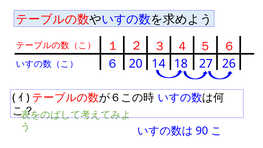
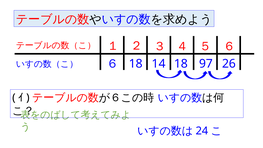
６ 20: 20 -> 18 (136, 64)
27: 27 -> 97 (206, 64)
90: 90 -> 24 (202, 131)
